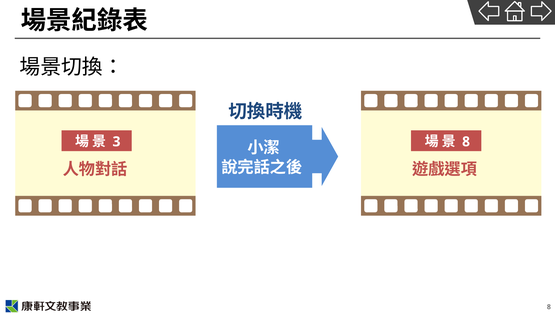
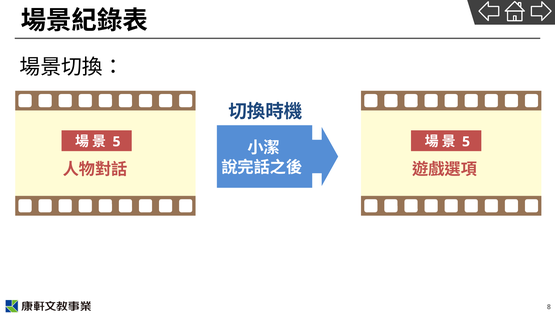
3: 3 -> 5 (117, 141)
8: 8 -> 5 (466, 141)
